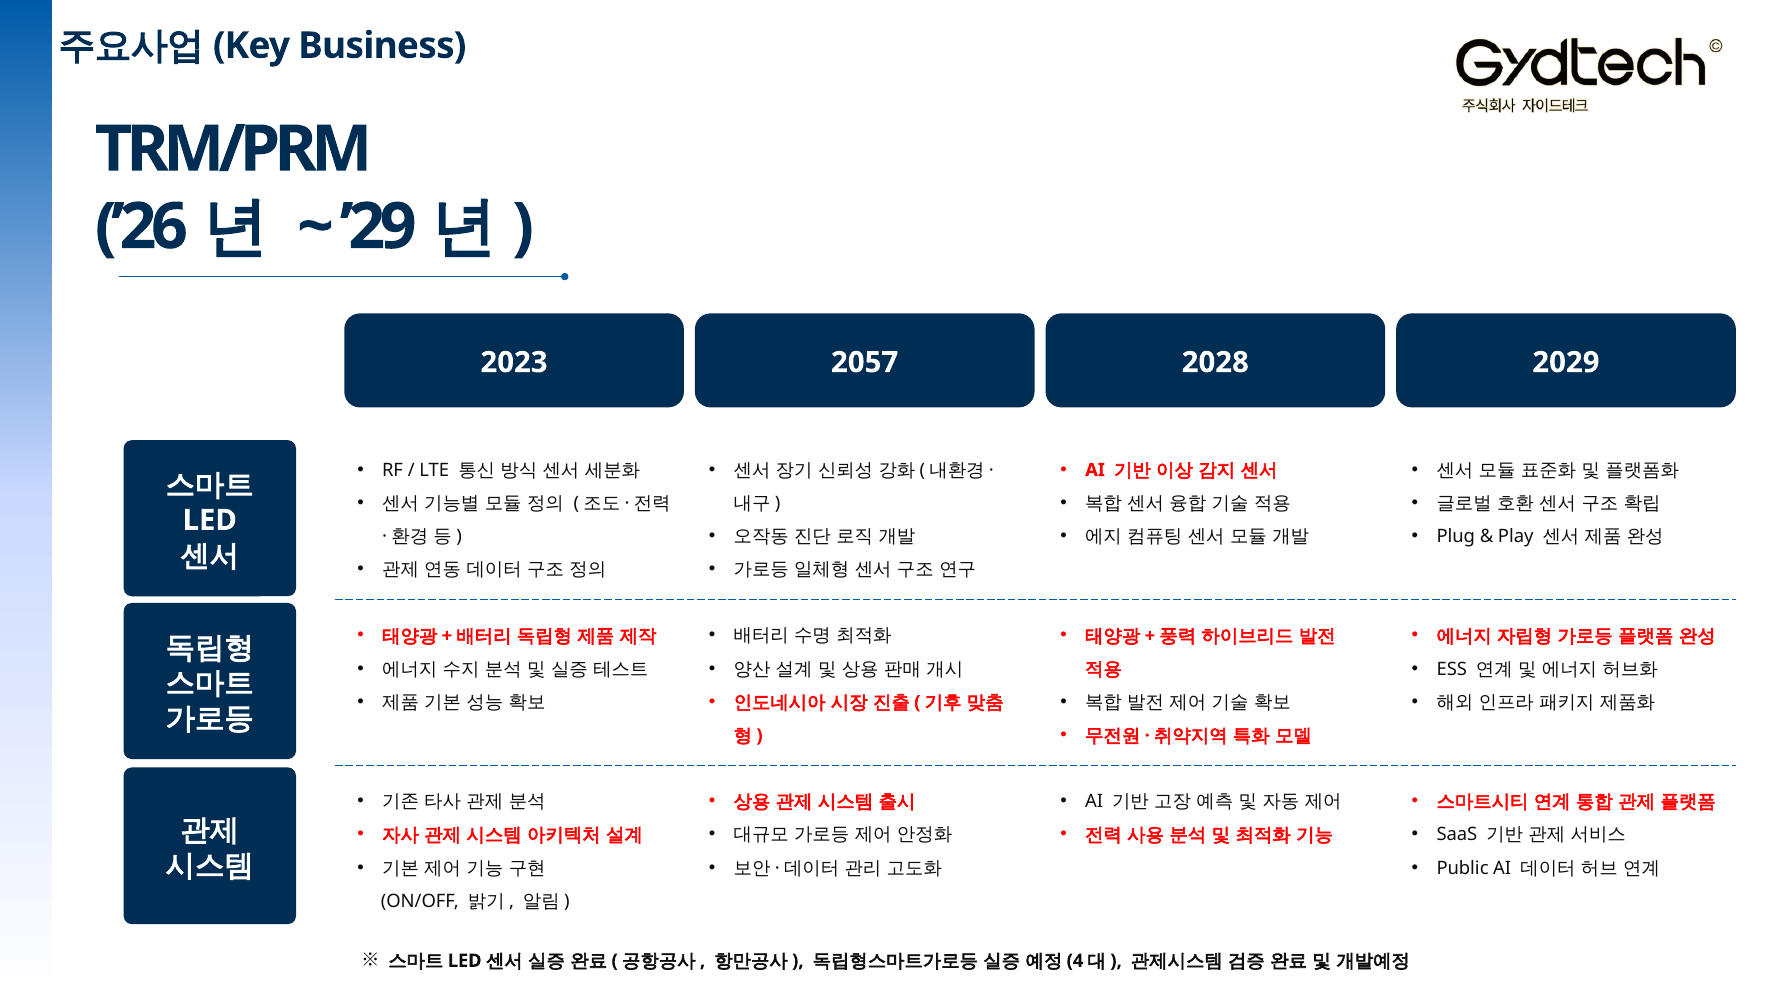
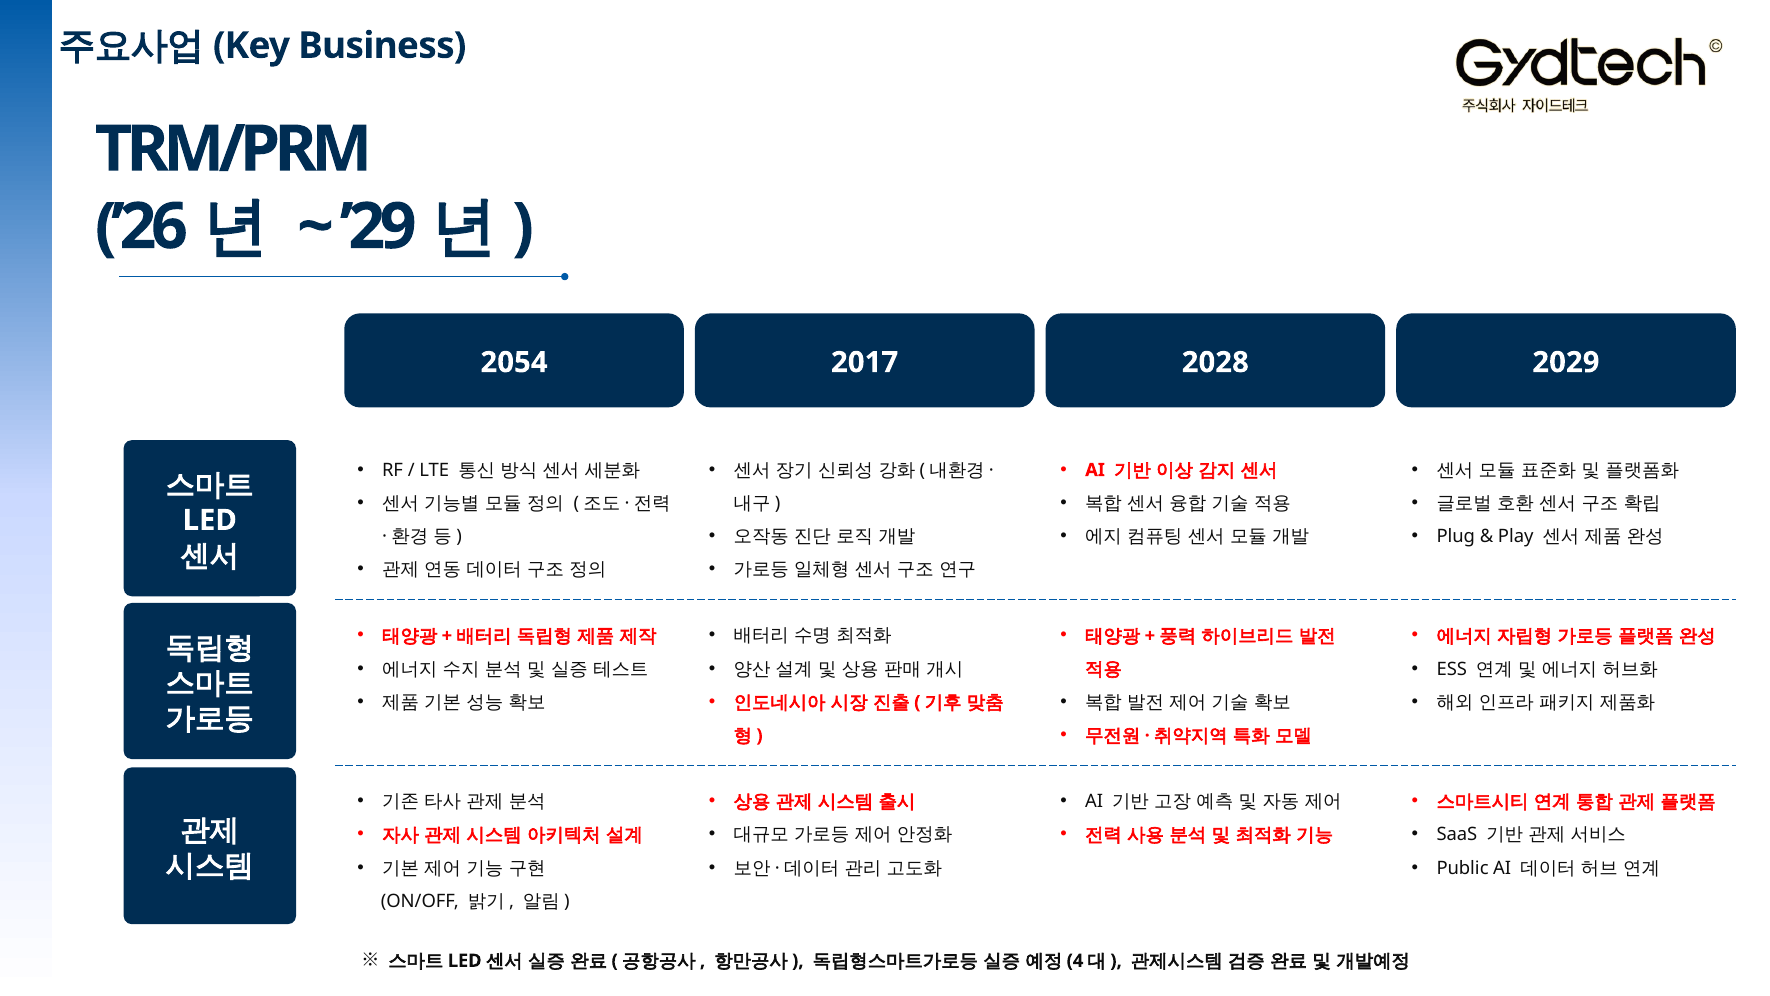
2023: 2023 -> 2054 (514, 362)
2057: 2057 -> 2017 (865, 362)
